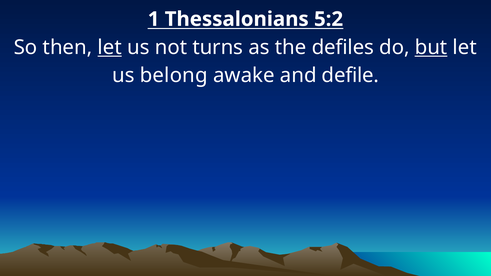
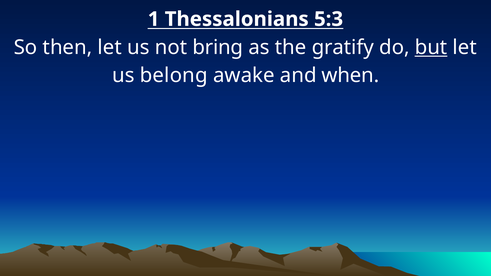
5:2: 5:2 -> 5:3 (329, 19)
let underline: present -> none (110, 47)
turns: turns -> bring (218, 47)
defiles: defiles -> gratify (343, 47)
defile: defile -> when (350, 76)
